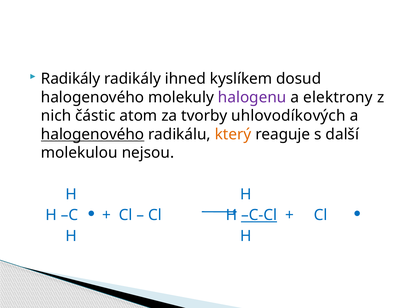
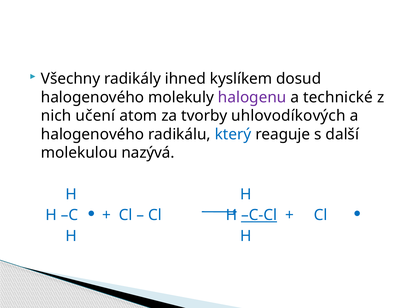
Radikály: Radikály -> Všechny (71, 79)
elektrony: elektrony -> technické (338, 97)
částic: částic -> učení (95, 116)
halogenového underline: present -> none (93, 134)
který colour: orange -> blue (233, 134)
nejsou: nejsou -> nazývá (148, 153)
